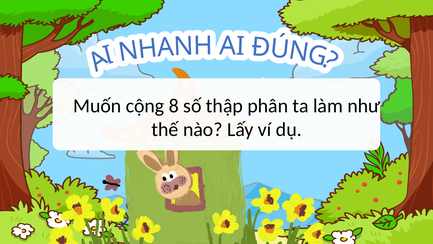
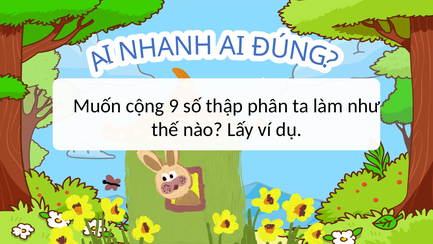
8: 8 -> 9 (174, 106)
